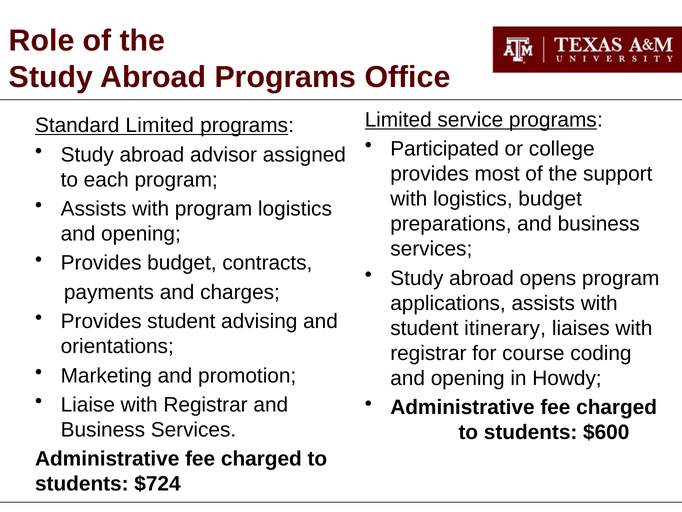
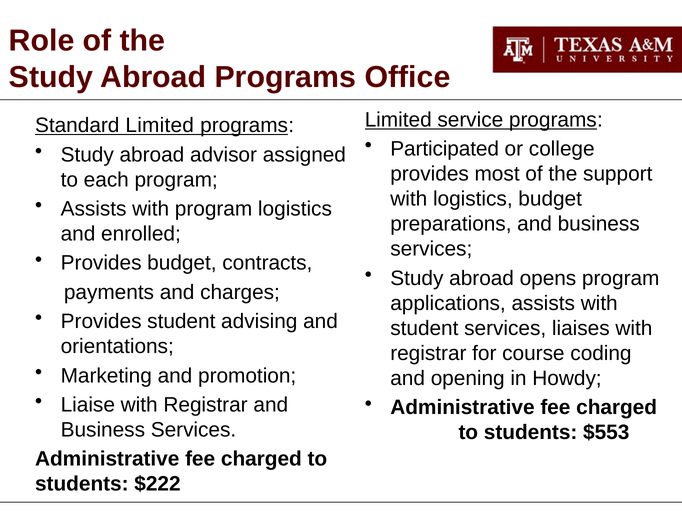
opening: opening -> enrolled (141, 234)
student itinerary: itinerary -> services (505, 328)
$600: $600 -> $553 (606, 432)
$724: $724 -> $222 (157, 484)
